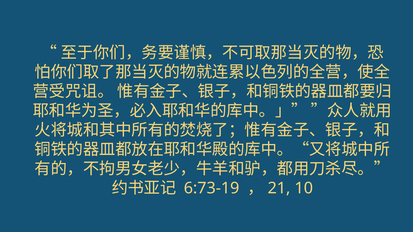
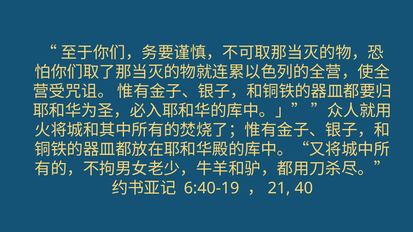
6:73-19: 6:73-19 -> 6:40-19 (212, 189)
10: 10 -> 40 (304, 189)
